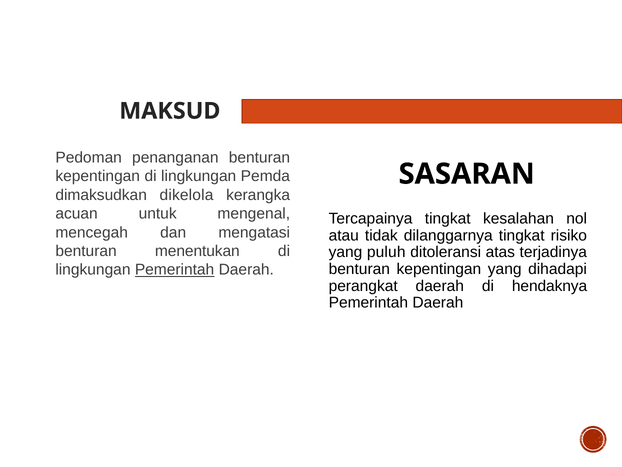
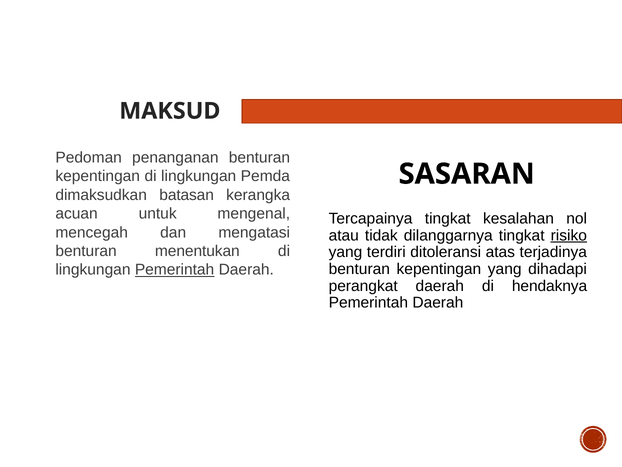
dikelola: dikelola -> batasan (187, 195)
risiko underline: none -> present (569, 235)
puluh: puluh -> terdiri (386, 252)
